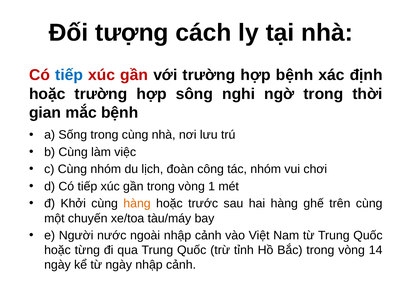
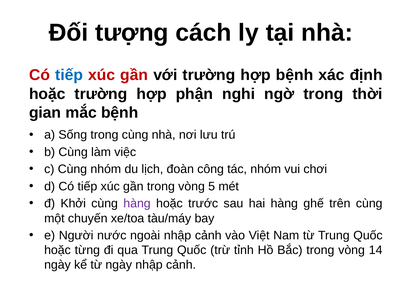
sông: sông -> phận (194, 94)
1: 1 -> 5 (212, 187)
hàng colour: orange -> purple (137, 204)
